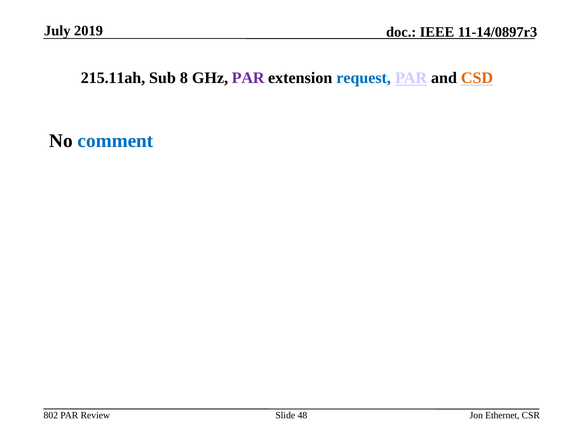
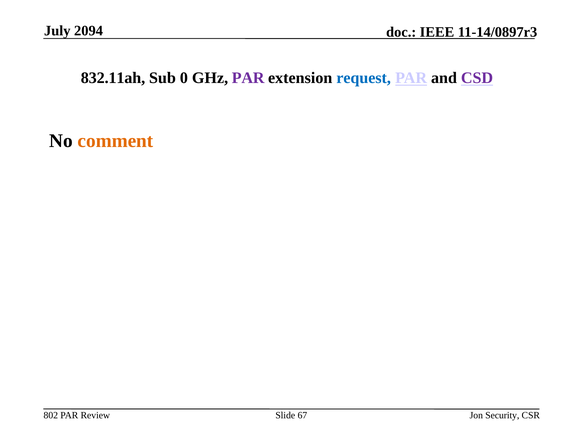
2019: 2019 -> 2094 (89, 31)
215.11ah: 215.11ah -> 832.11ah (113, 78)
8: 8 -> 0 (184, 78)
CSD colour: orange -> purple (477, 78)
comment colour: blue -> orange (115, 141)
48: 48 -> 67 (302, 416)
Ethernet: Ethernet -> Security (502, 416)
